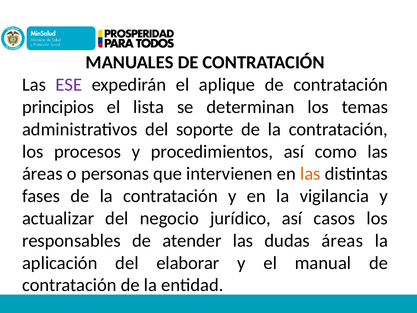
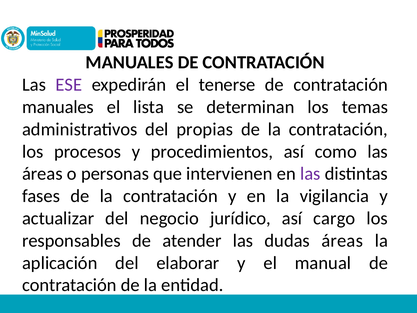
aplique: aplique -> tenerse (227, 85)
principios: principios -> manuales (58, 107)
soporte: soporte -> propias (205, 129)
las colour: orange -> purple (310, 174)
casos: casos -> cargo (334, 218)
